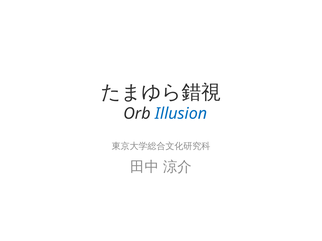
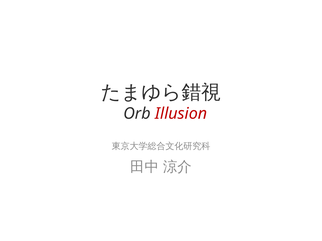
Illusion colour: blue -> red (181, 114)
